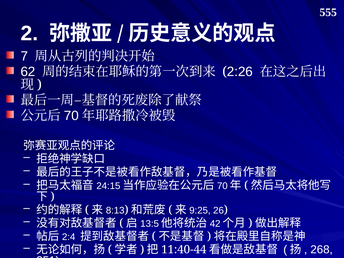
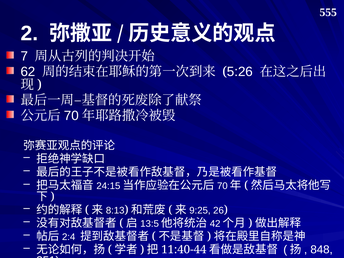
2:26: 2:26 -> 5:26 (240, 72)
268: 268 -> 848 (322, 250)
